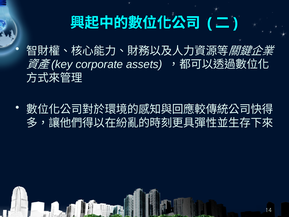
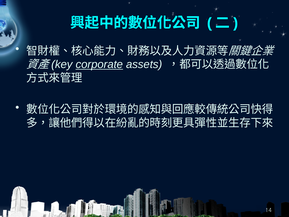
corporate underline: none -> present (99, 64)
